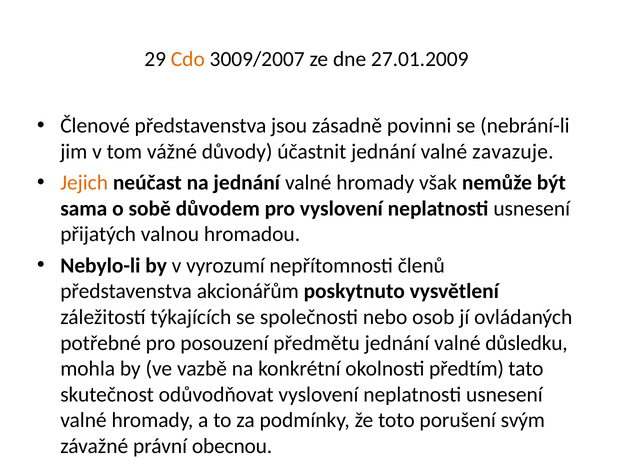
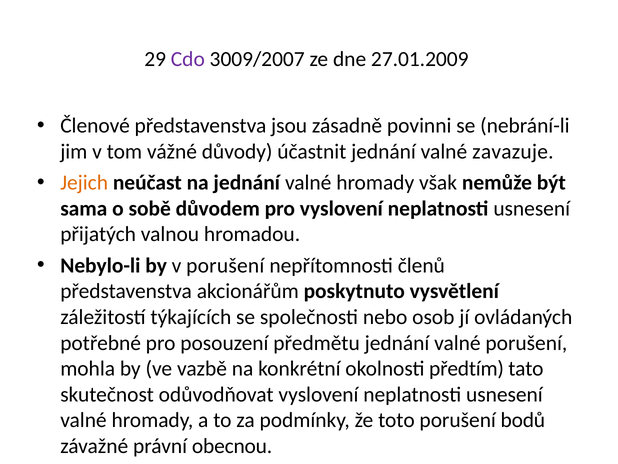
Cdo colour: orange -> purple (188, 59)
v vyrozumí: vyrozumí -> porušení (225, 265)
valné důsledku: důsledku -> porušení (526, 343)
svým: svým -> bodů (523, 420)
